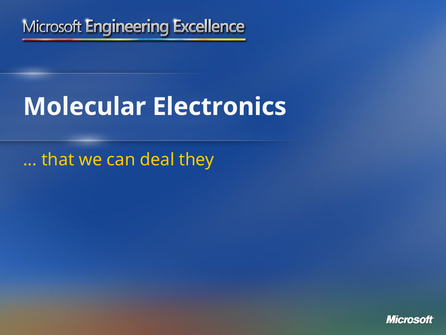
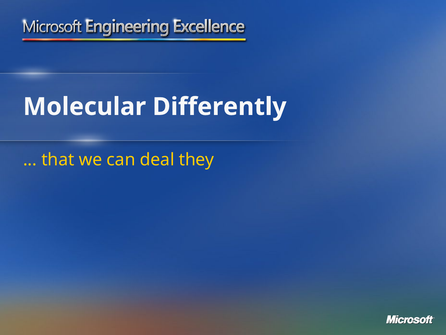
Electronics: Electronics -> Differently (219, 107)
